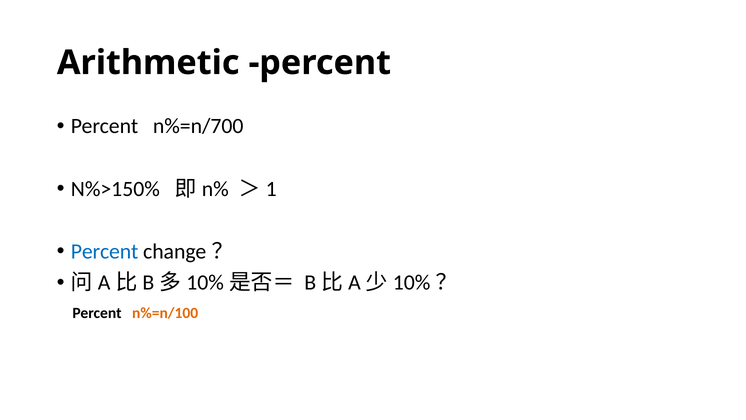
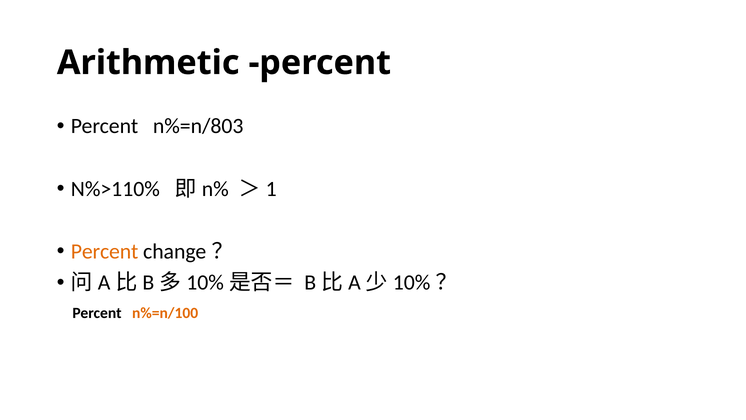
n%=n/700: n%=n/700 -> n%=n/803 (198, 126)
N%>150%: N%>150% -> N%>110% (115, 189)
Percent colour: blue -> orange (105, 251)
